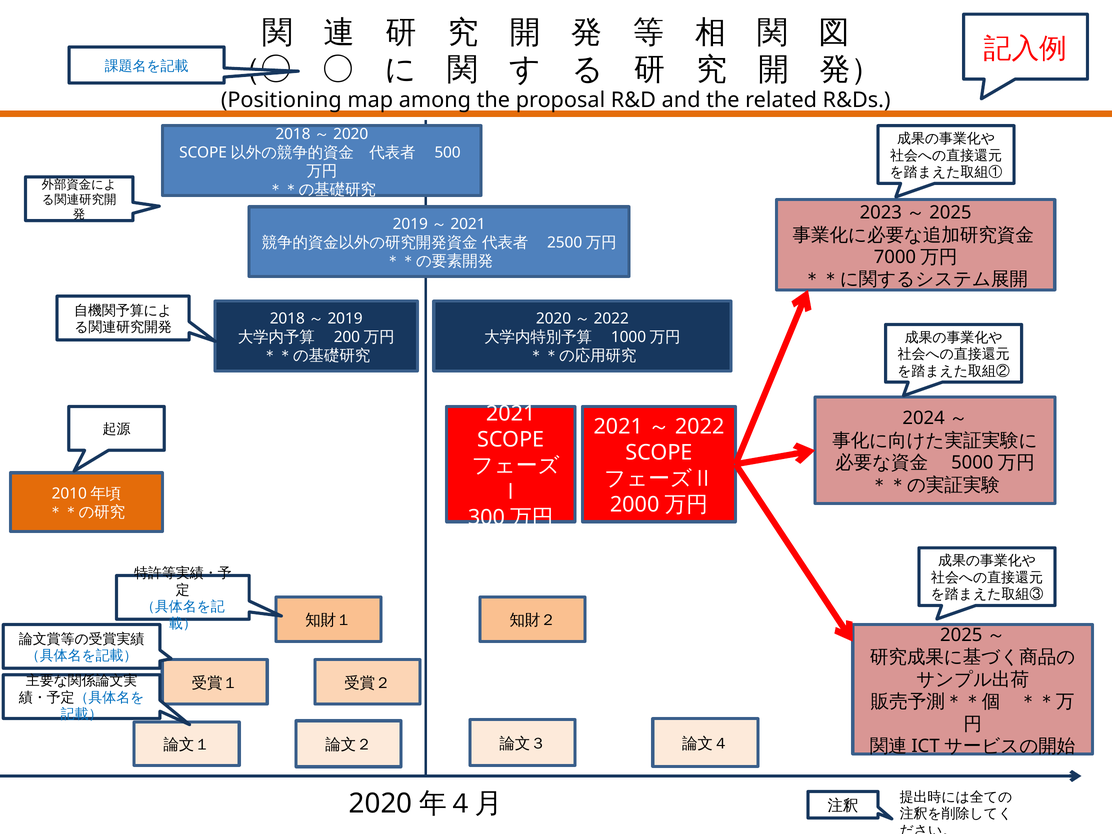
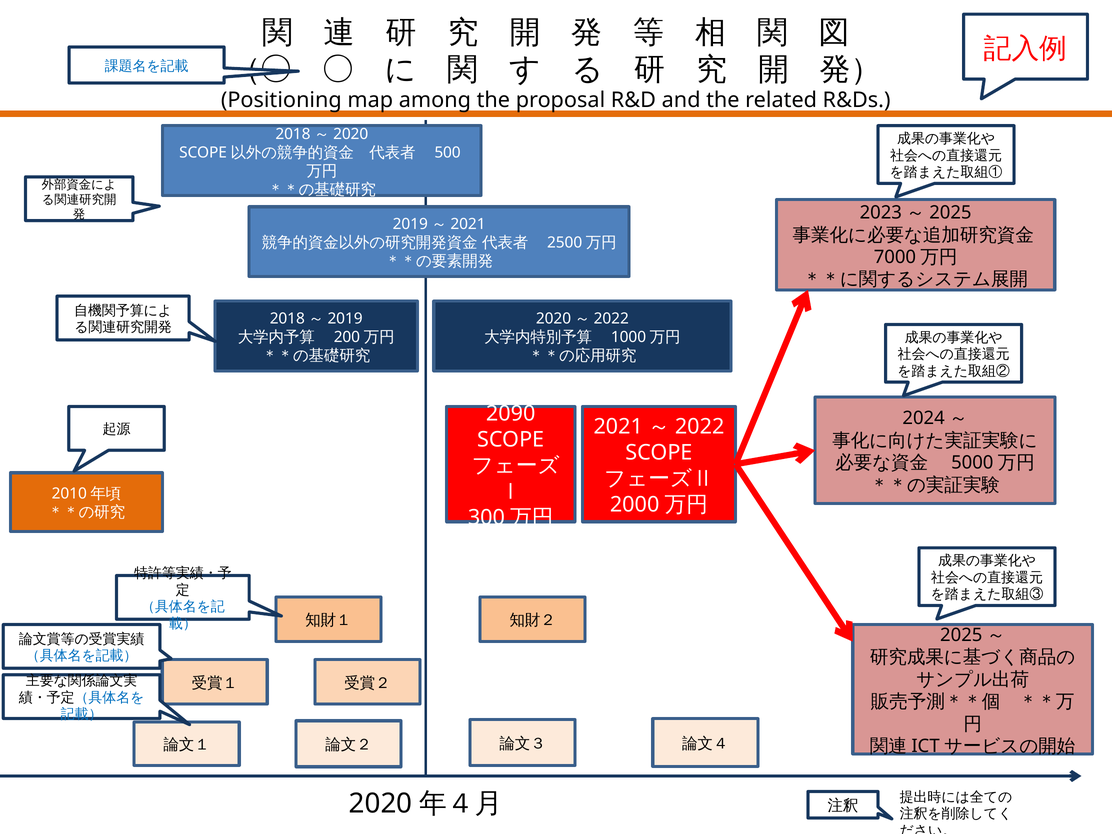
2021: 2021 -> 2090 (511, 414)
